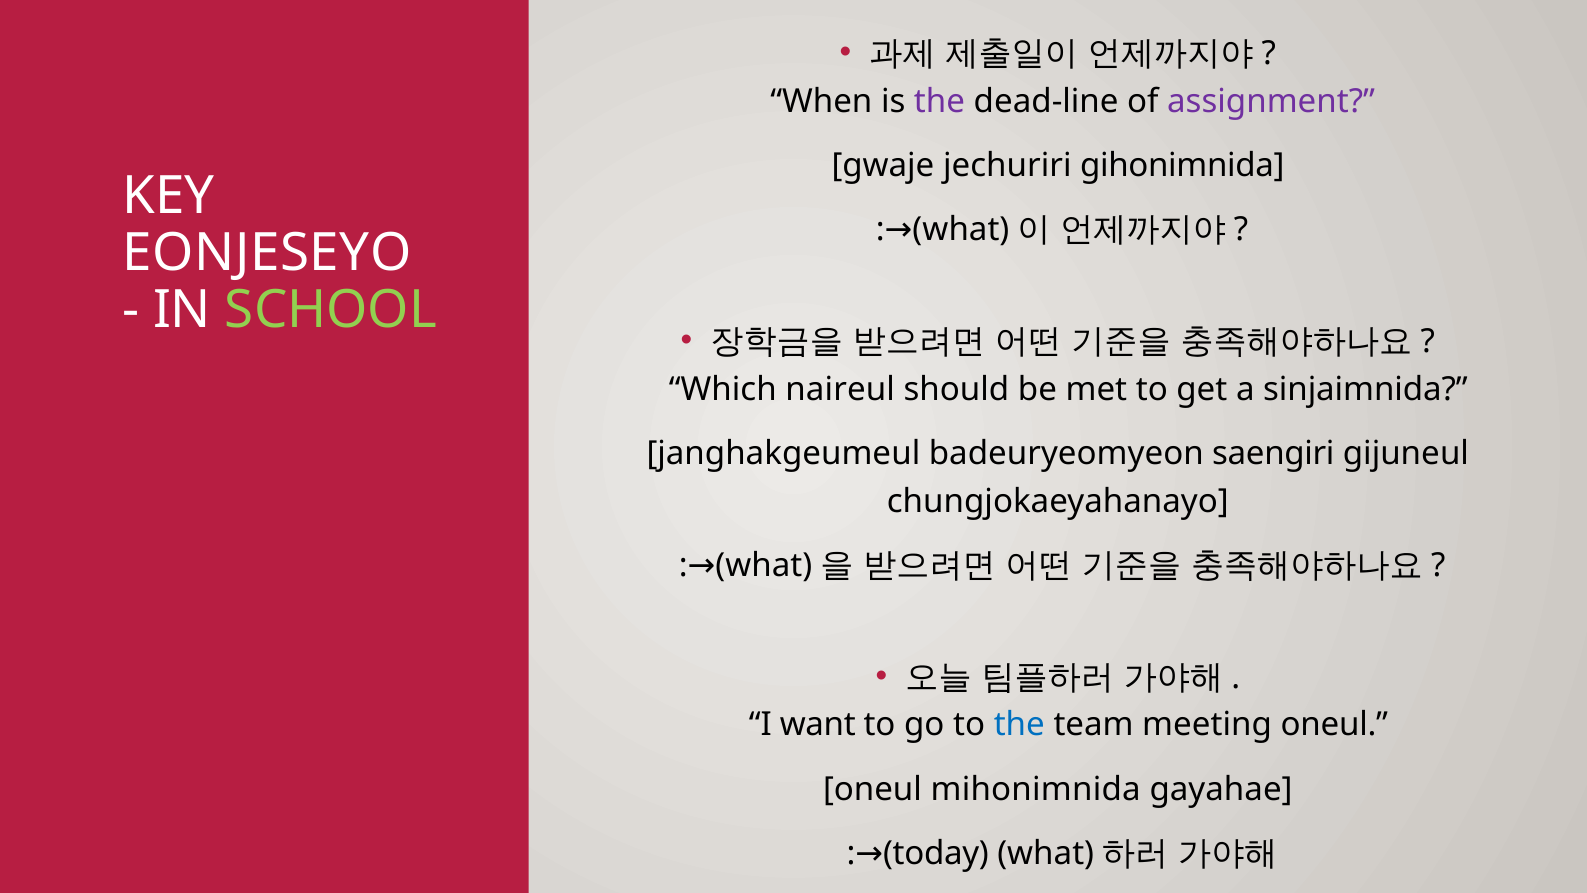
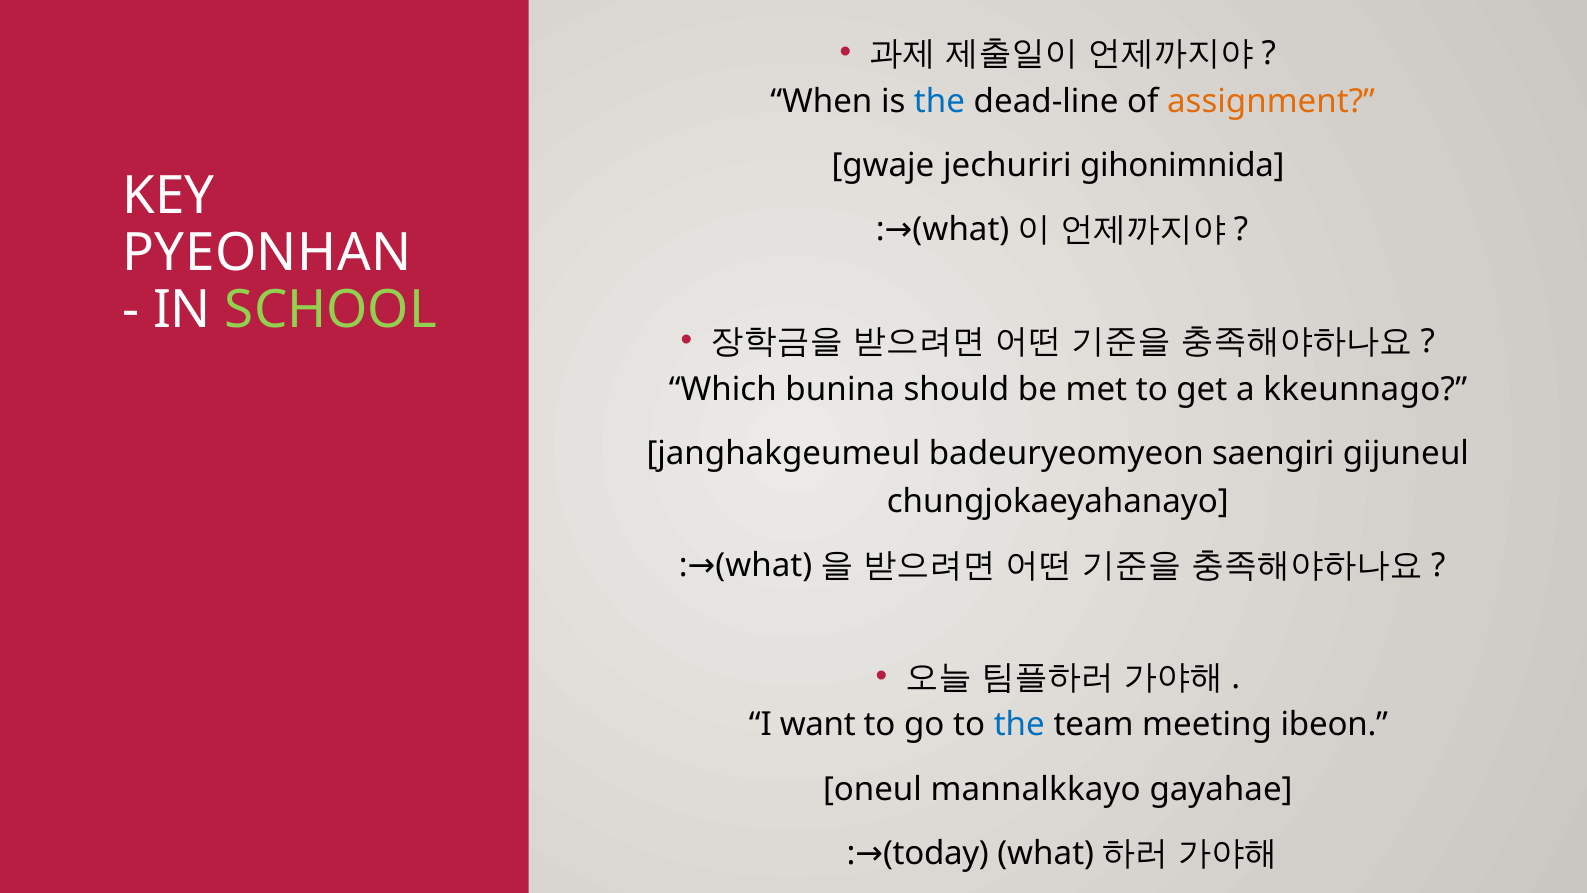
the colour: purple -> blue (940, 101)
assignment colour: purple -> orange (1271, 101)
EONJESEYO: EONJESEYO -> PYEONHAN (267, 253)
naireul: naireul -> bunina (840, 389)
sinjaimnida: sinjaimnida -> kkeunnago (1365, 389)
meeting oneul: oneul -> ibeon (1334, 725)
mihonimnida: mihonimnida -> mannalkkayo (1036, 789)
